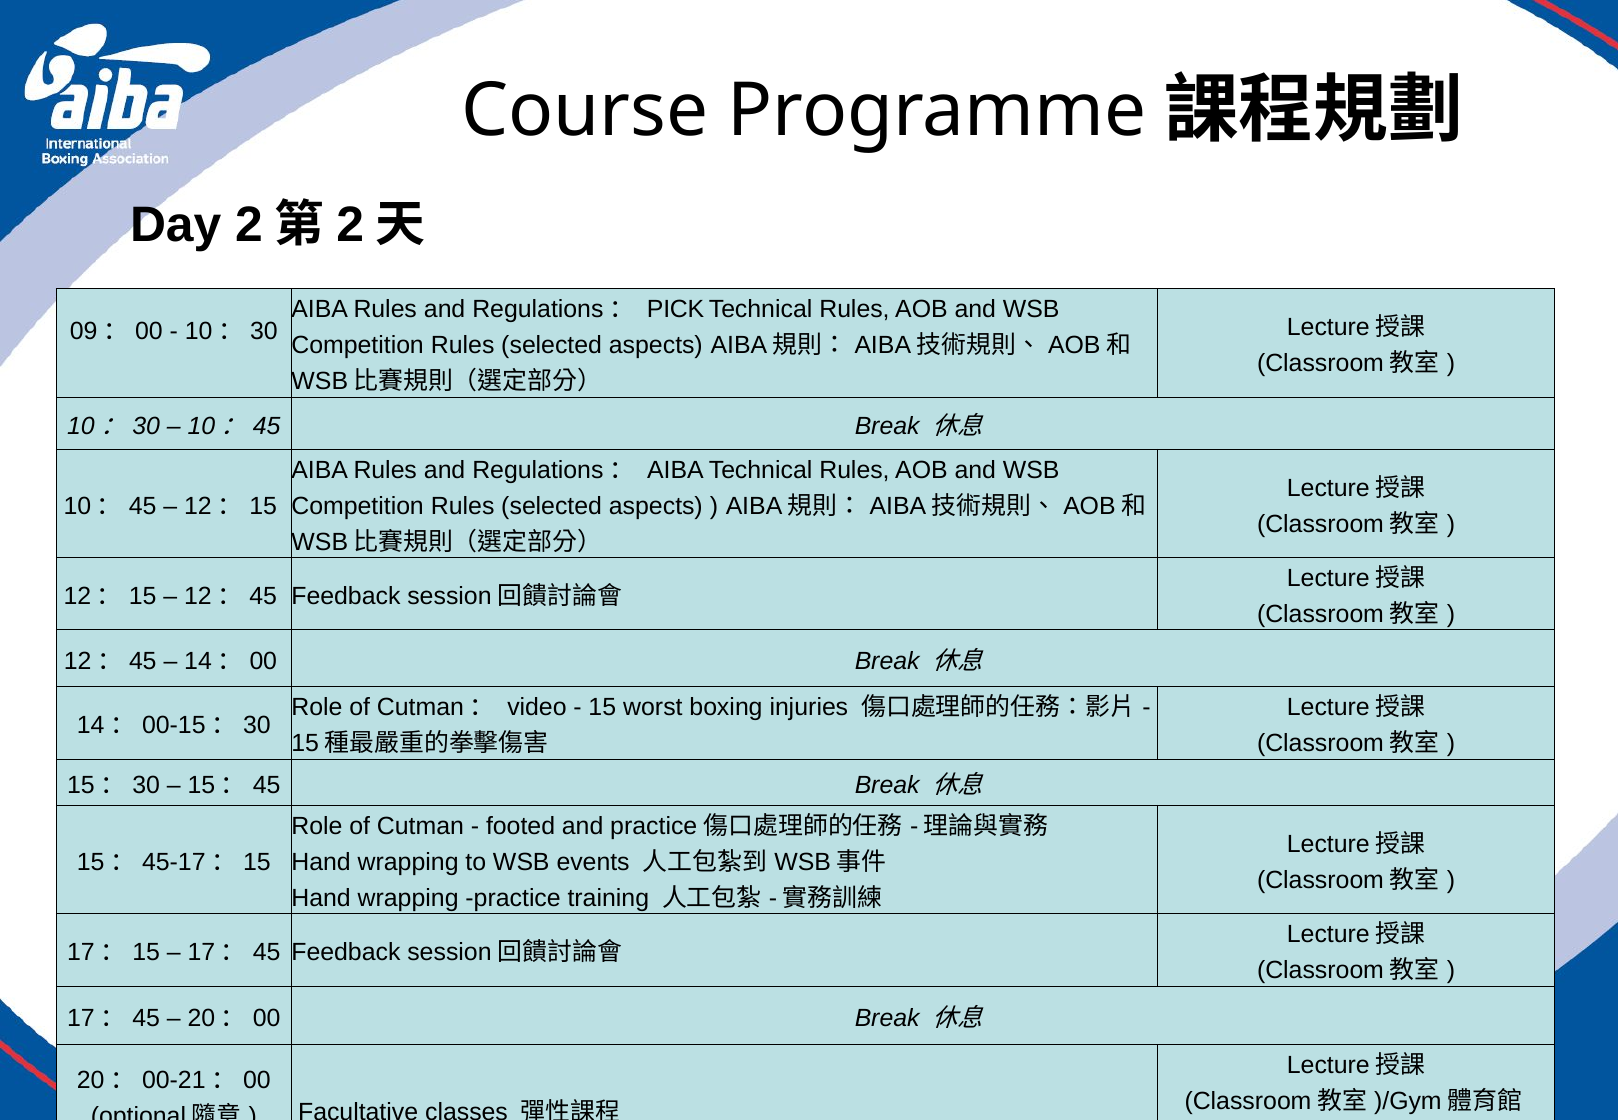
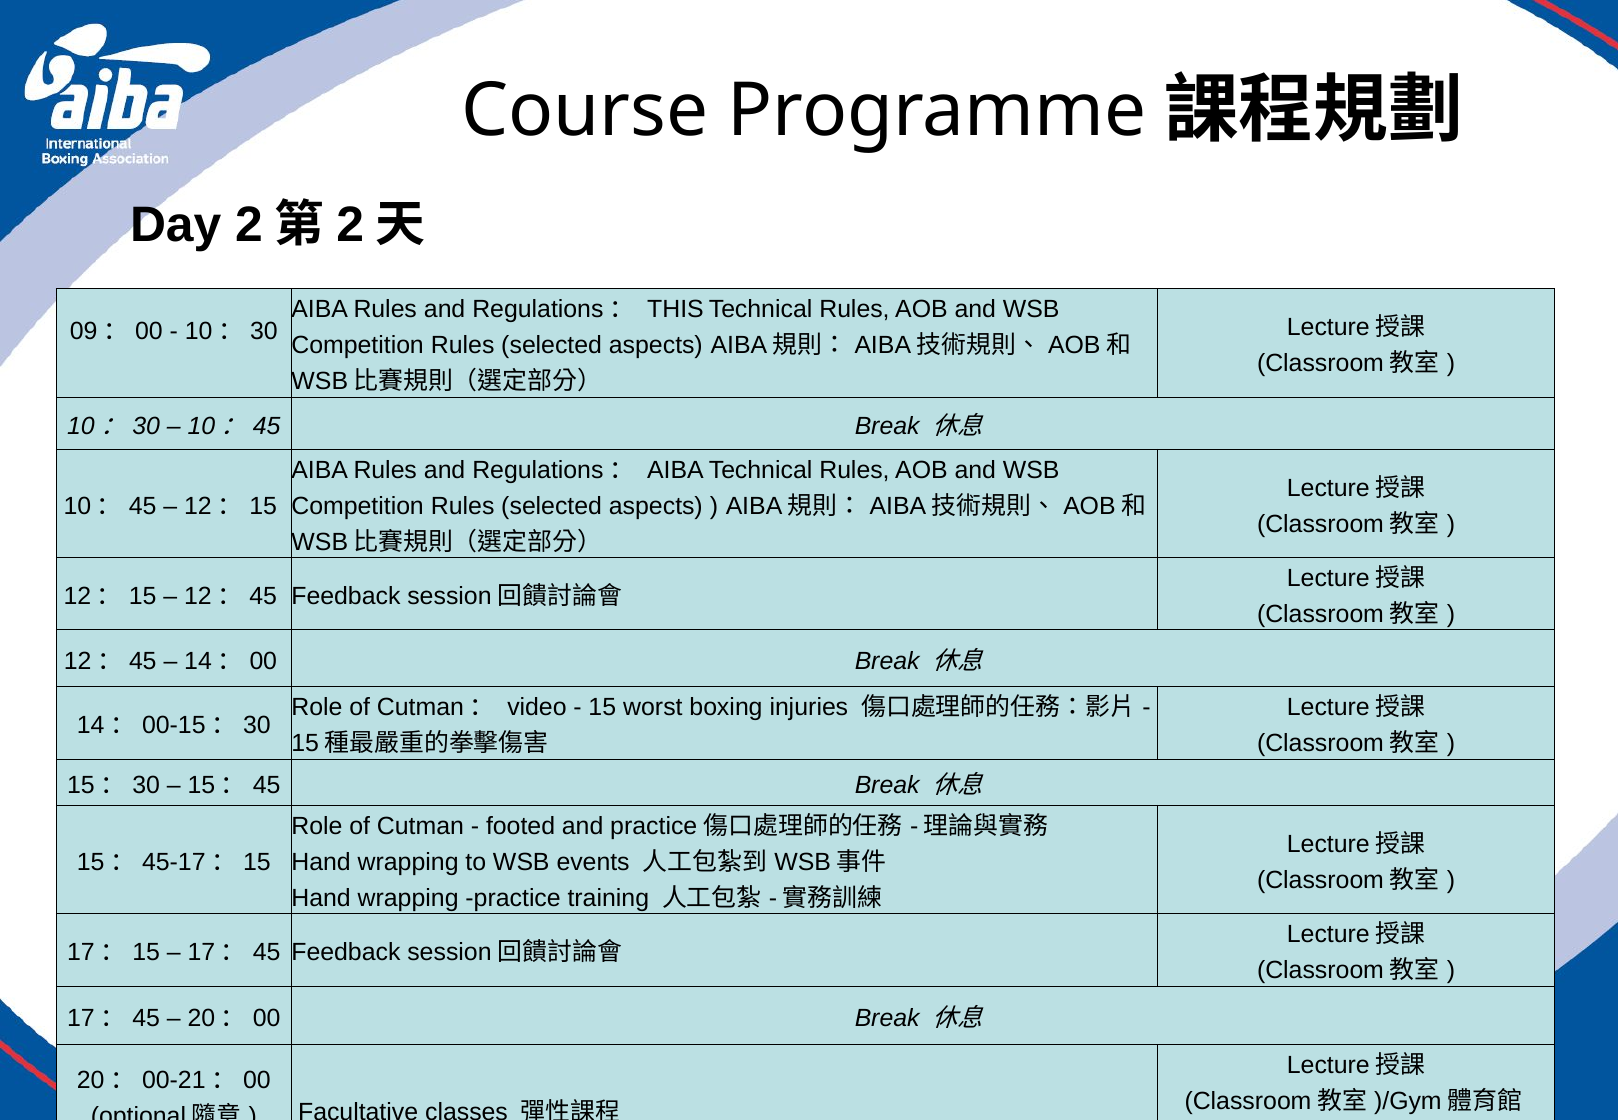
PICK: PICK -> THIS (675, 309)
